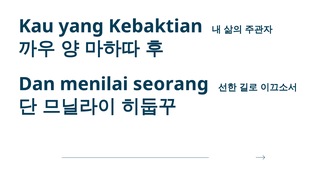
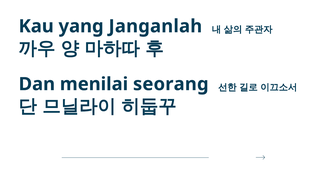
Kebaktian: Kebaktian -> Janganlah (155, 26)
